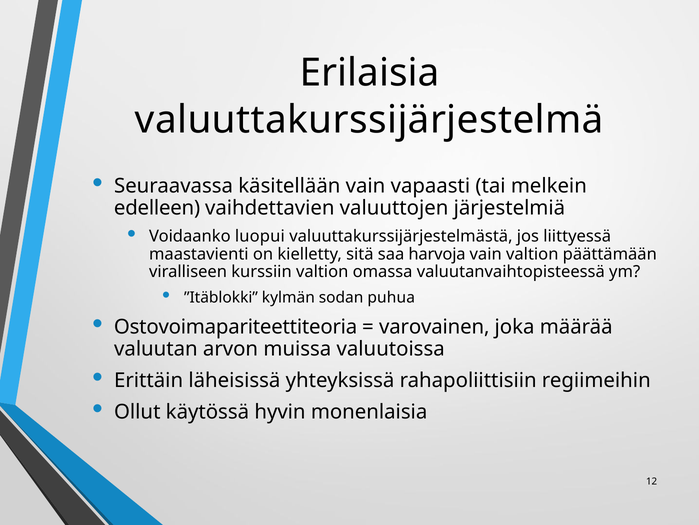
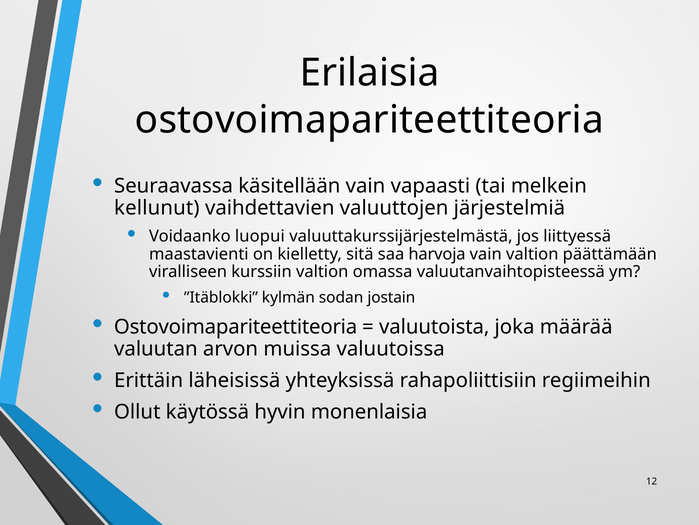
valuuttakurssijärjestelmä: valuuttakurssijärjestelmä -> ostovoimapariteettiteoria (369, 120)
edelleen: edelleen -> kellunut (157, 208)
puhua: puhua -> jostain (391, 297)
varovainen: varovainen -> valuutoista (434, 327)
